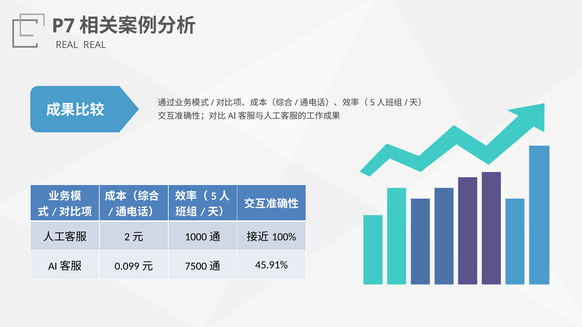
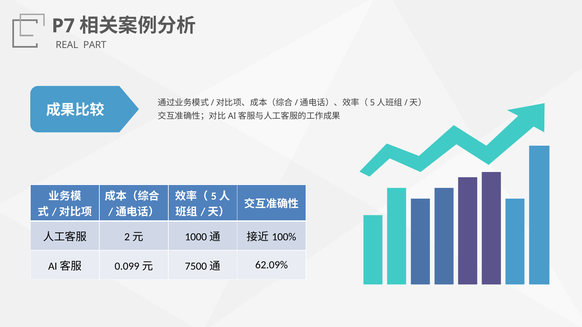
REAL REAL: REAL -> PART (95, 45)
45.91%: 45.91% -> 62.09% (272, 265)
